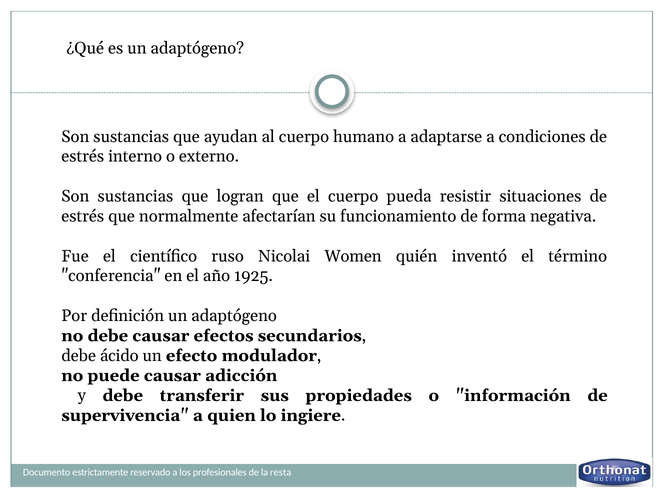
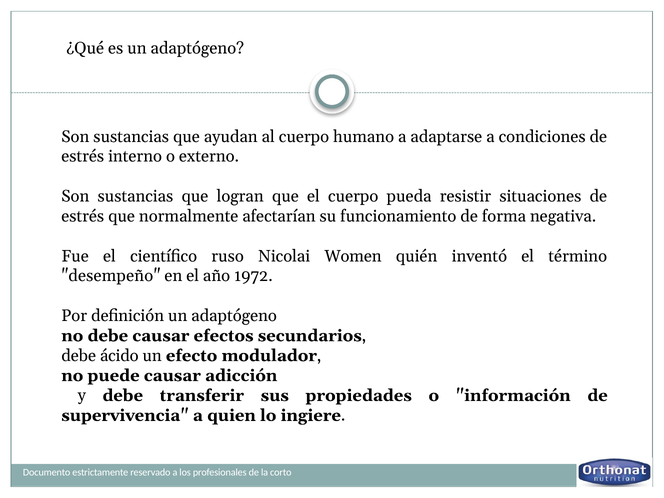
conferencia: conferencia -> desempeño (111, 276)
1925: 1925 -> 1972 (253, 276)
resta: resta -> corto (281, 472)
